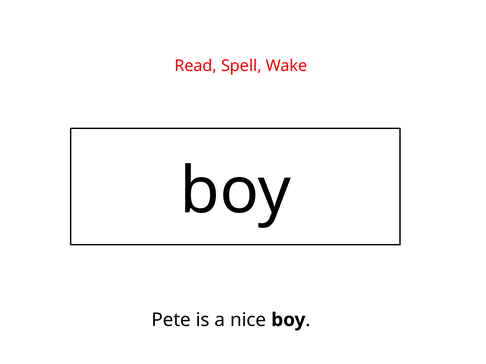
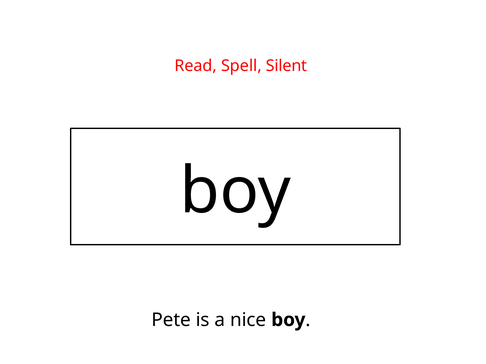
Wake: Wake -> Silent (286, 66)
